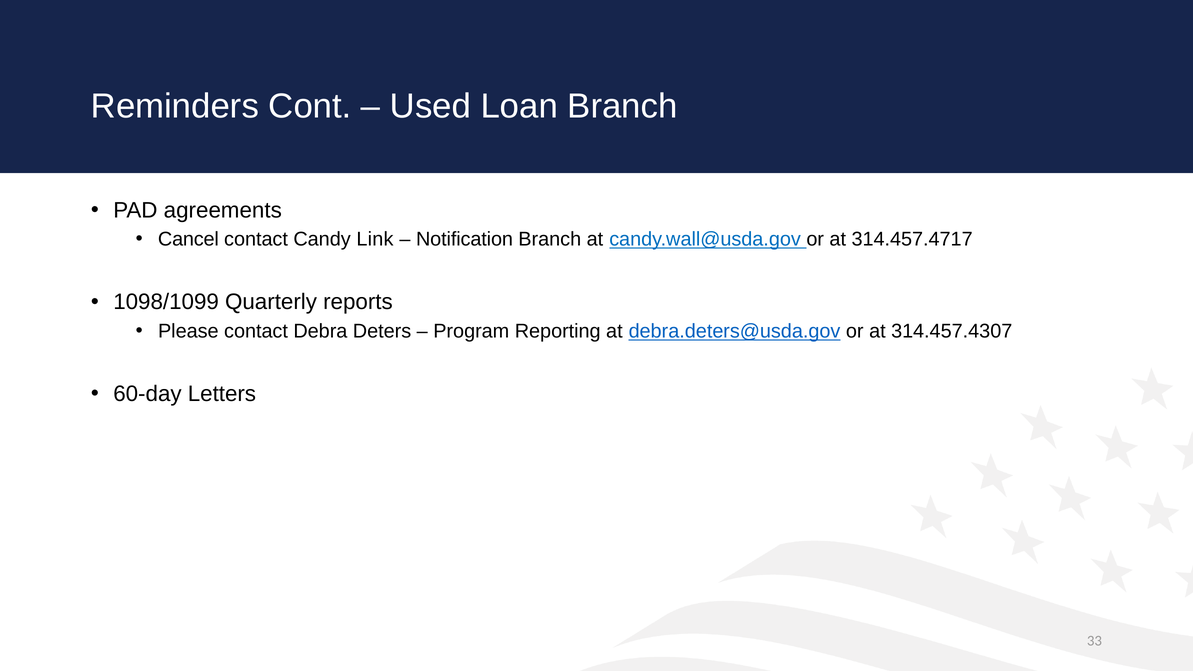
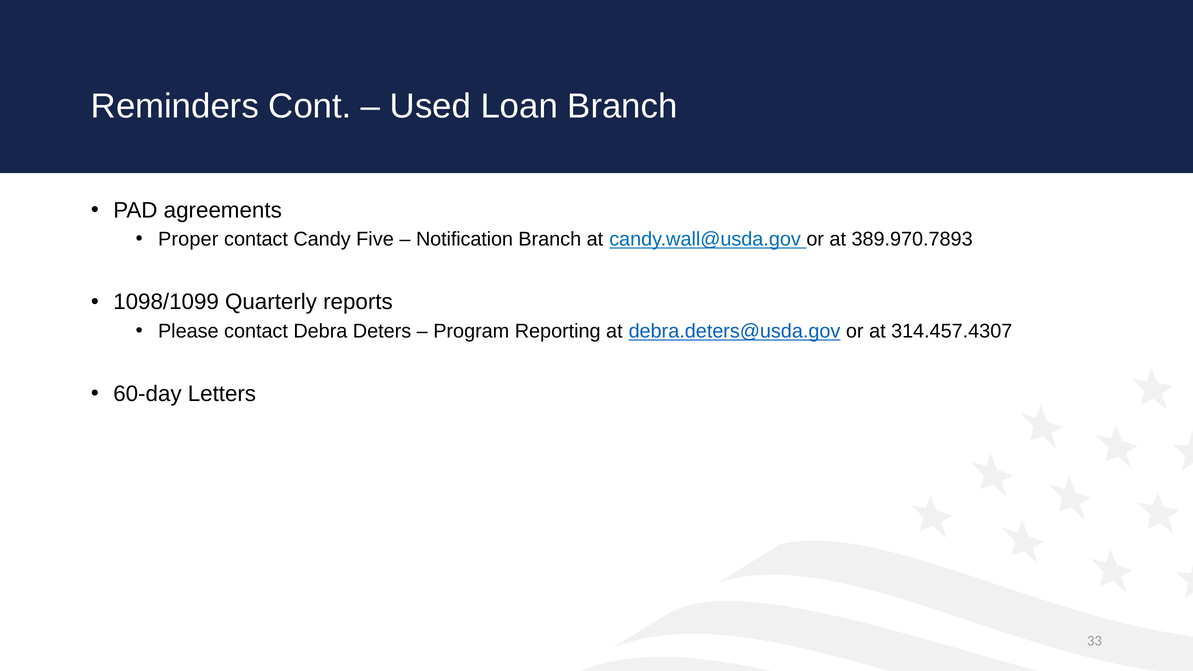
Cancel: Cancel -> Proper (188, 239)
Link: Link -> Five (375, 239)
314.457.4717: 314.457.4717 -> 389.970.7893 (912, 239)
